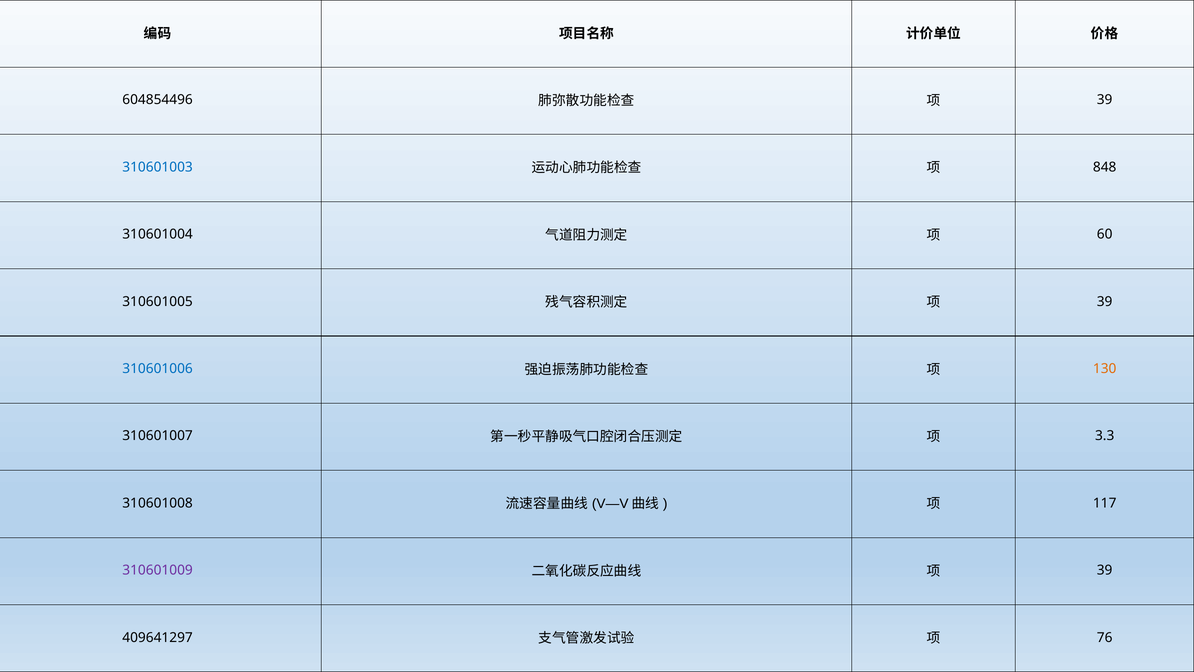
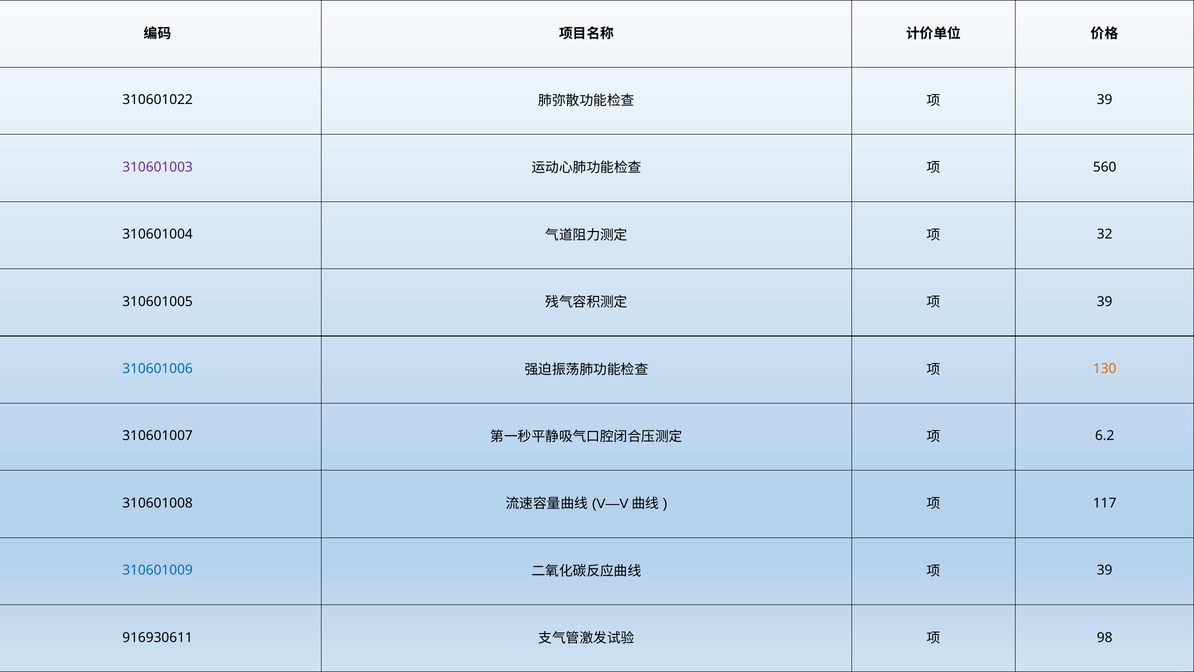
604854496: 604854496 -> 310601022 (158, 100)
310601003 colour: blue -> purple (158, 167)
848: 848 -> 560 (1105, 167)
60: 60 -> 32 (1105, 234)
3.3: 3.3 -> 6.2 (1105, 436)
310601009 colour: purple -> blue (158, 570)
409641297: 409641297 -> 916930611 (158, 637)
76: 76 -> 98 (1105, 637)
